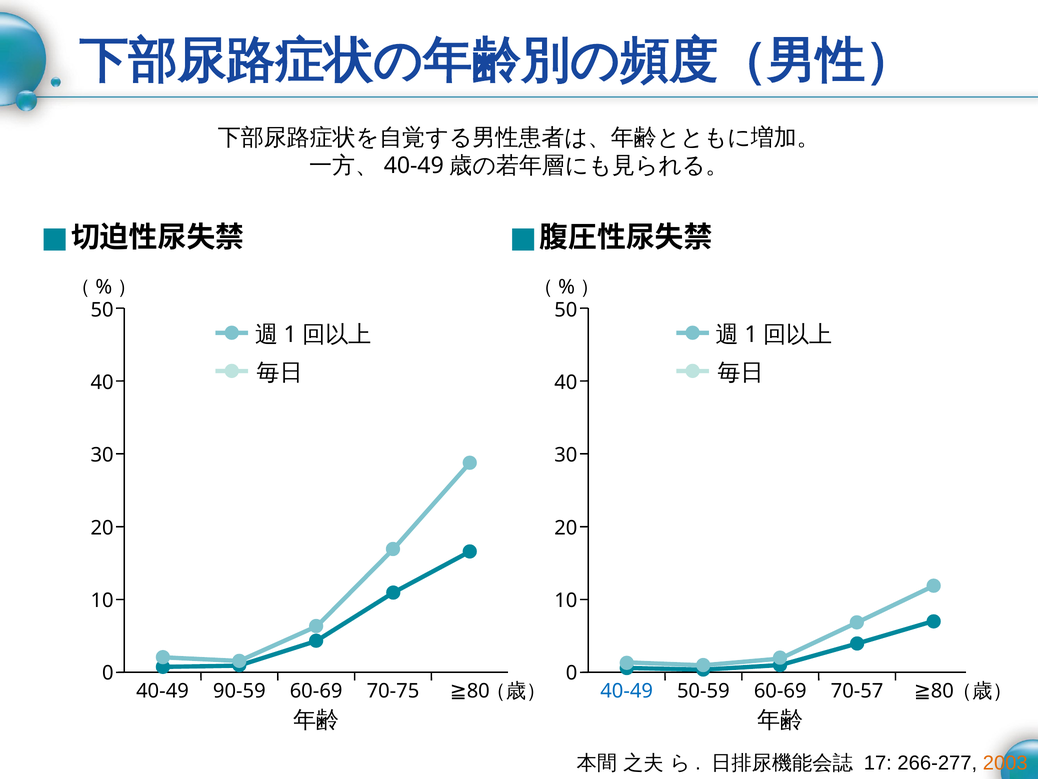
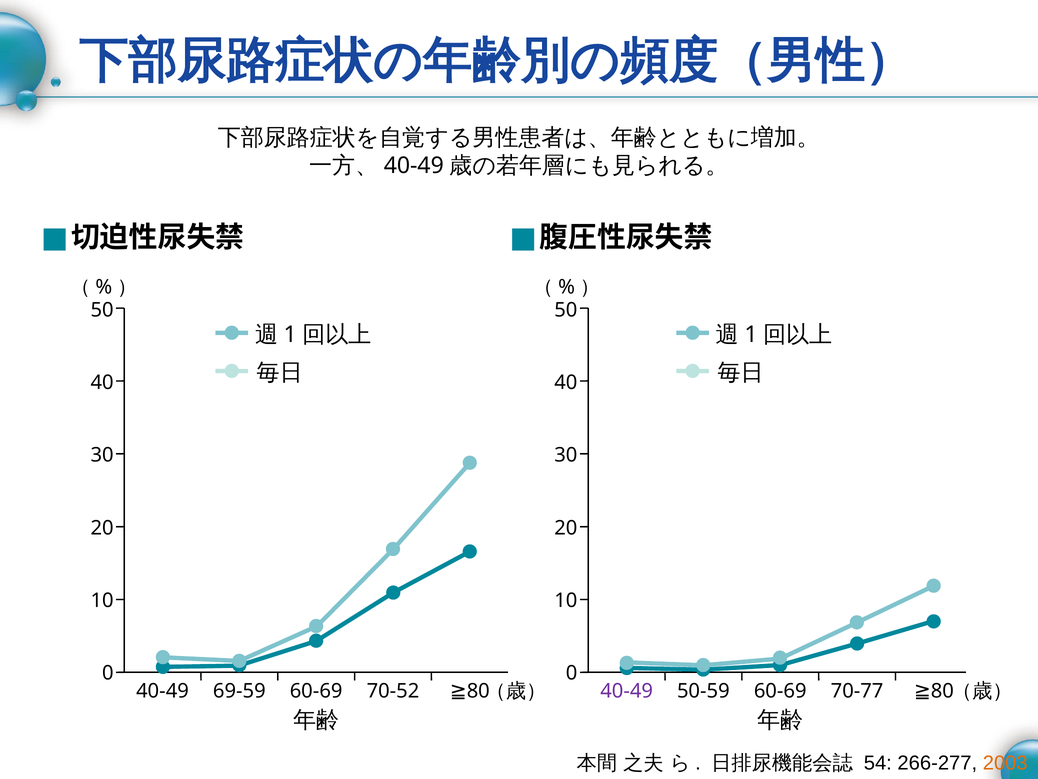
90-59: 90-59 -> 69-59 (239, 691)
70-75: 70-75 -> 70-52 (393, 691)
40-49 colour: blue -> purple (627, 691)
70-57: 70-57 -> 70-77 (857, 691)
17: 17 -> 54 (878, 763)
